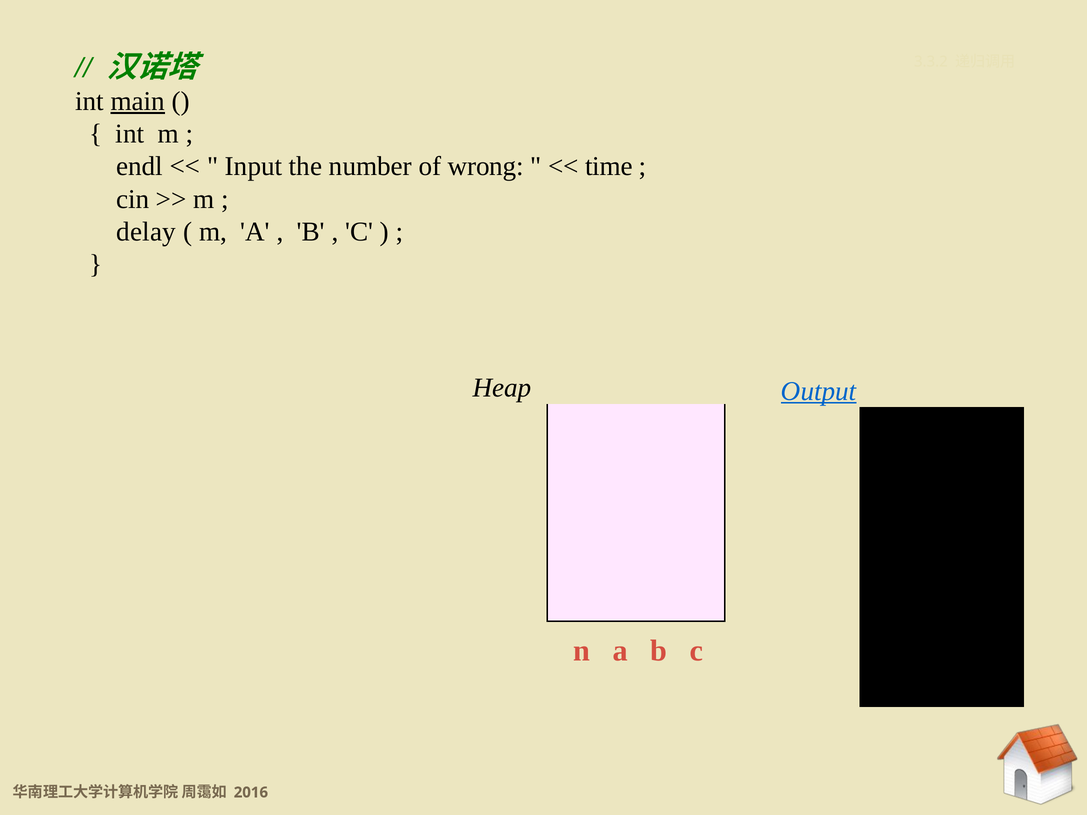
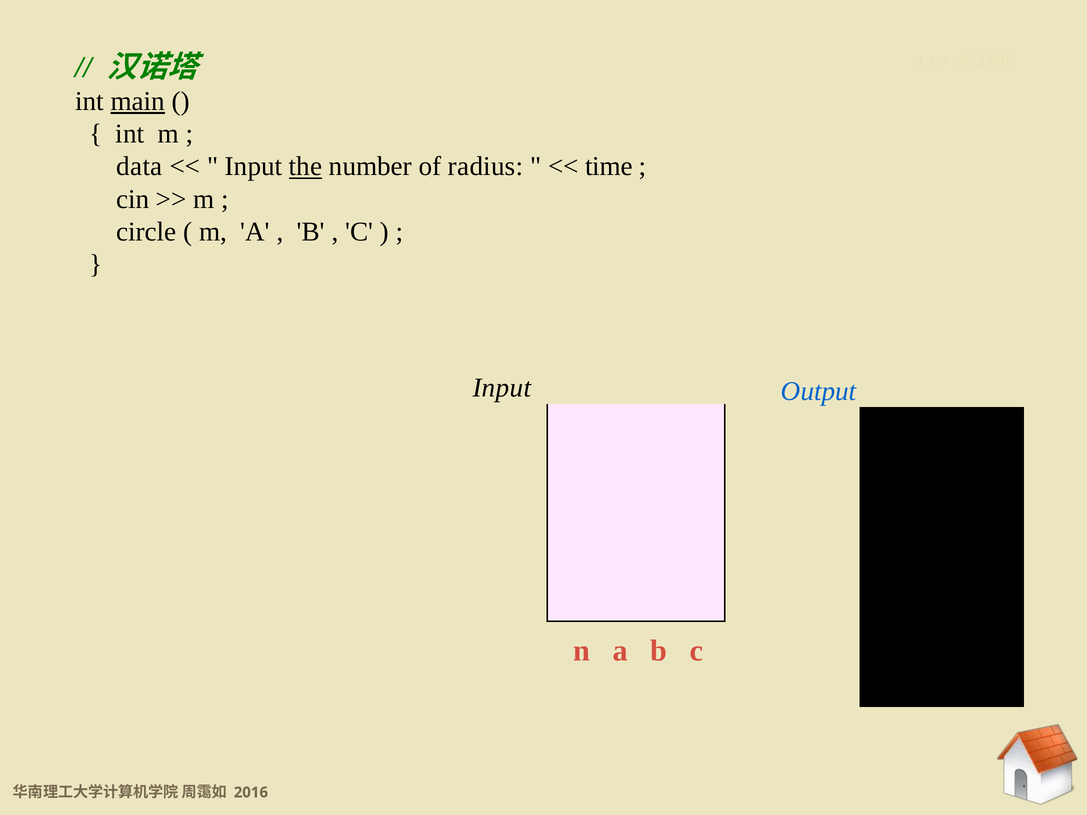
endl: endl -> data (139, 167)
the underline: none -> present (306, 167)
wrong: wrong -> radius (486, 167)
delay: delay -> circle (146, 232)
Heap: Heap -> Input (502, 388)
Output underline: present -> none (819, 391)
